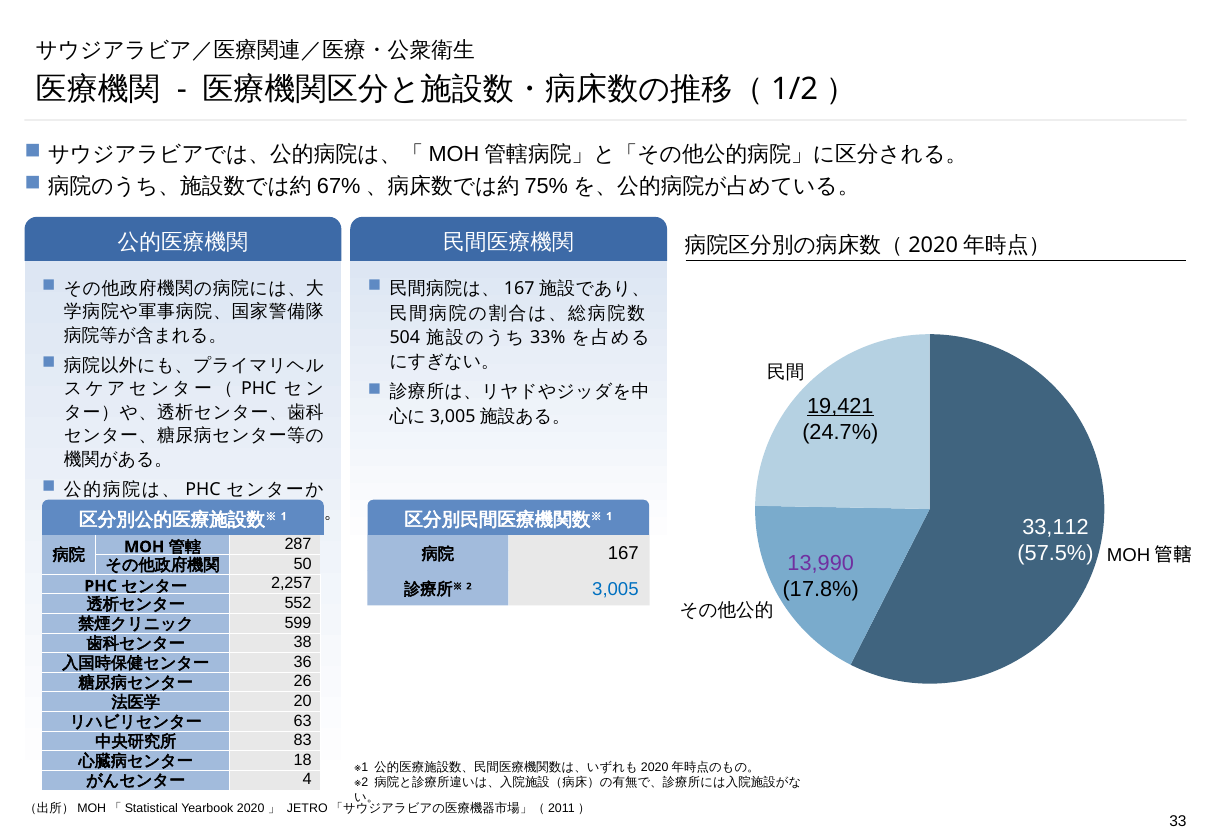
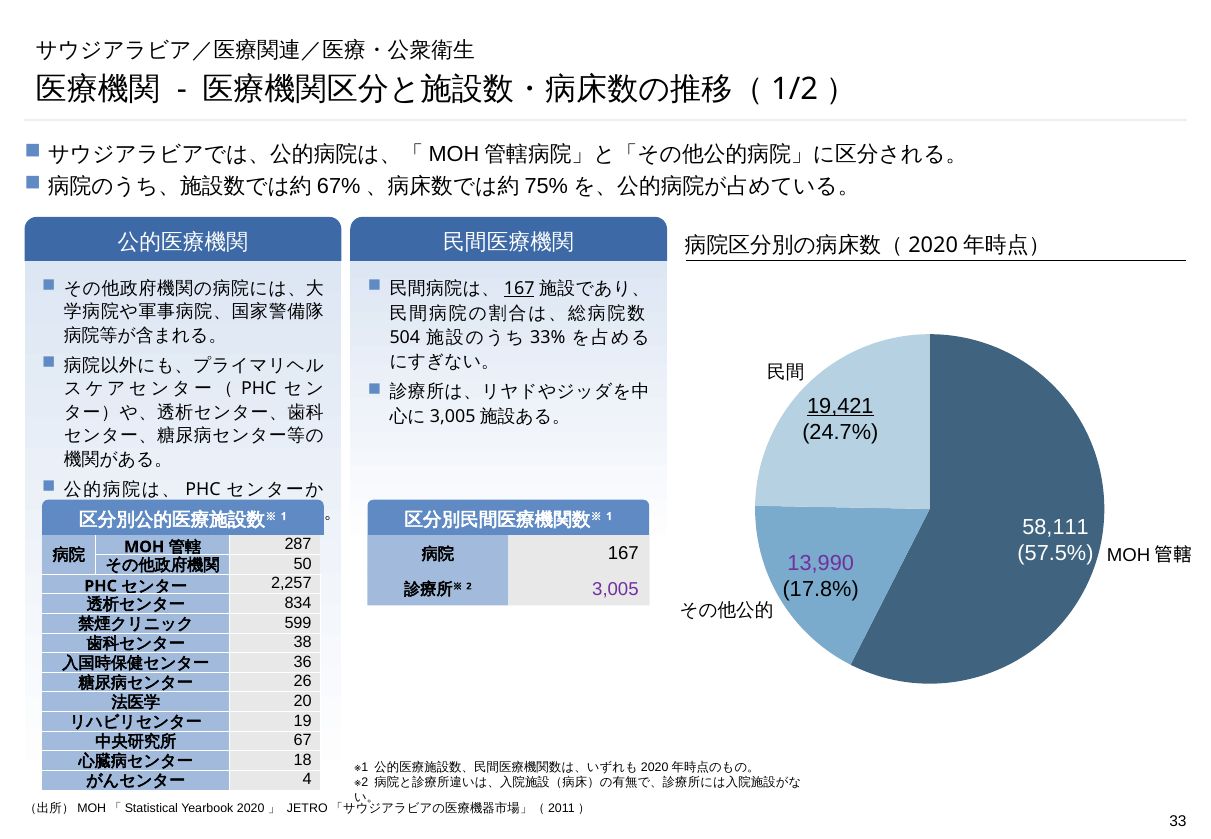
167 underline: none -> present (519, 289)
33,112: 33,112 -> 58,111 (1056, 527)
3,005 colour: blue -> purple (615, 589)
552: 552 -> 834 (298, 603)
63: 63 -> 19 (303, 720)
83: 83 -> 67 (303, 740)
